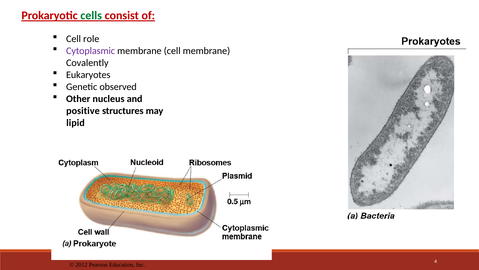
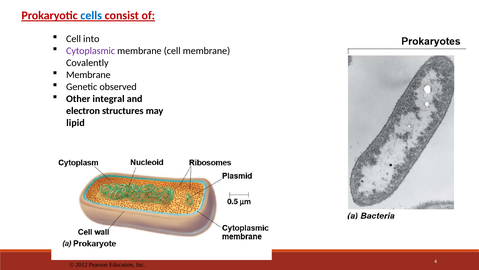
cells colour: green -> blue (91, 16)
role: role -> into (91, 39)
Eukaryotes: Eukaryotes -> Membrane (88, 75)
nucleus: nucleus -> integral (109, 99)
positive: positive -> electron (83, 111)
